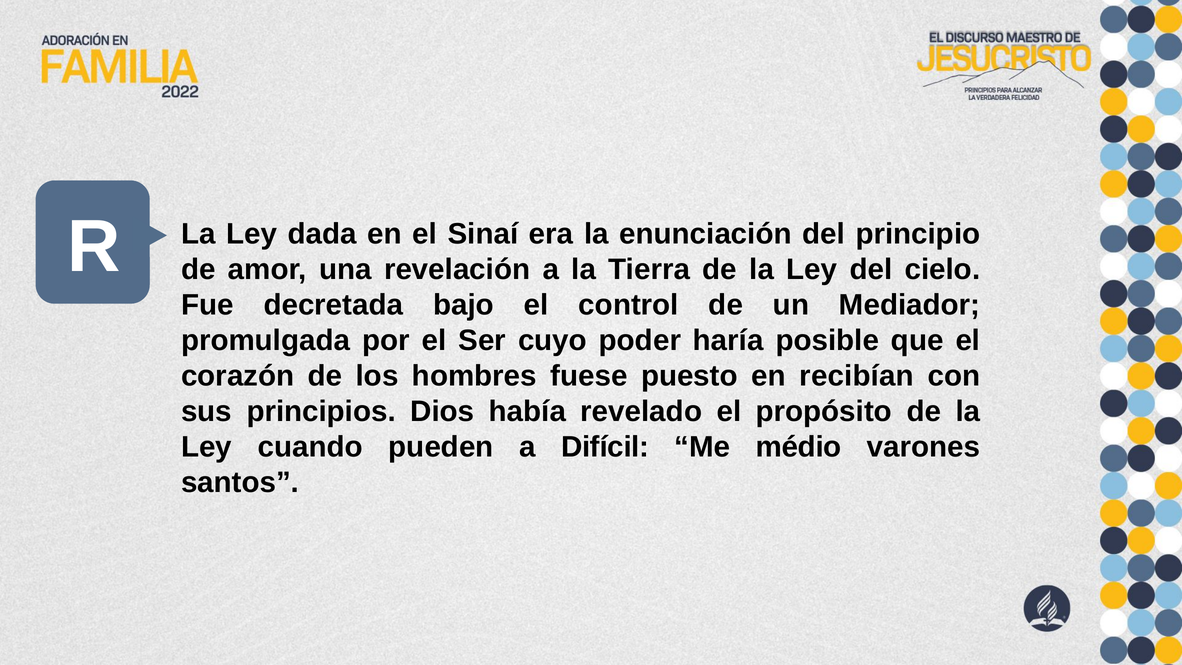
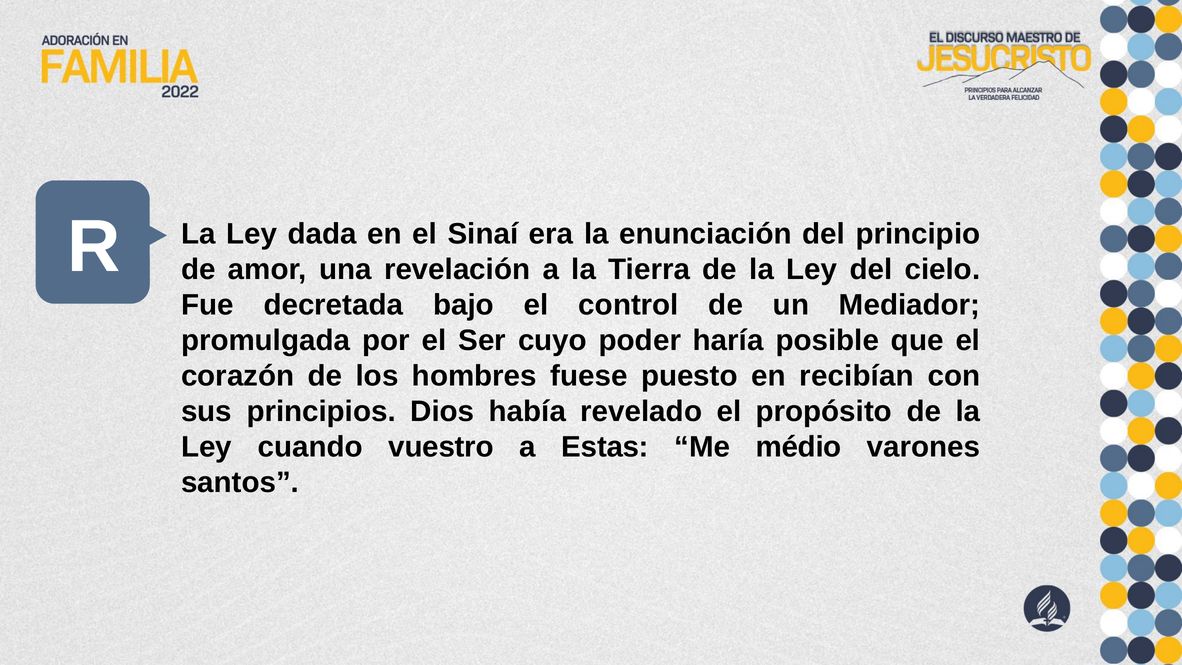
pueden: pueden -> vuestro (441, 447)
Difícil: Difícil -> Estas (605, 447)
